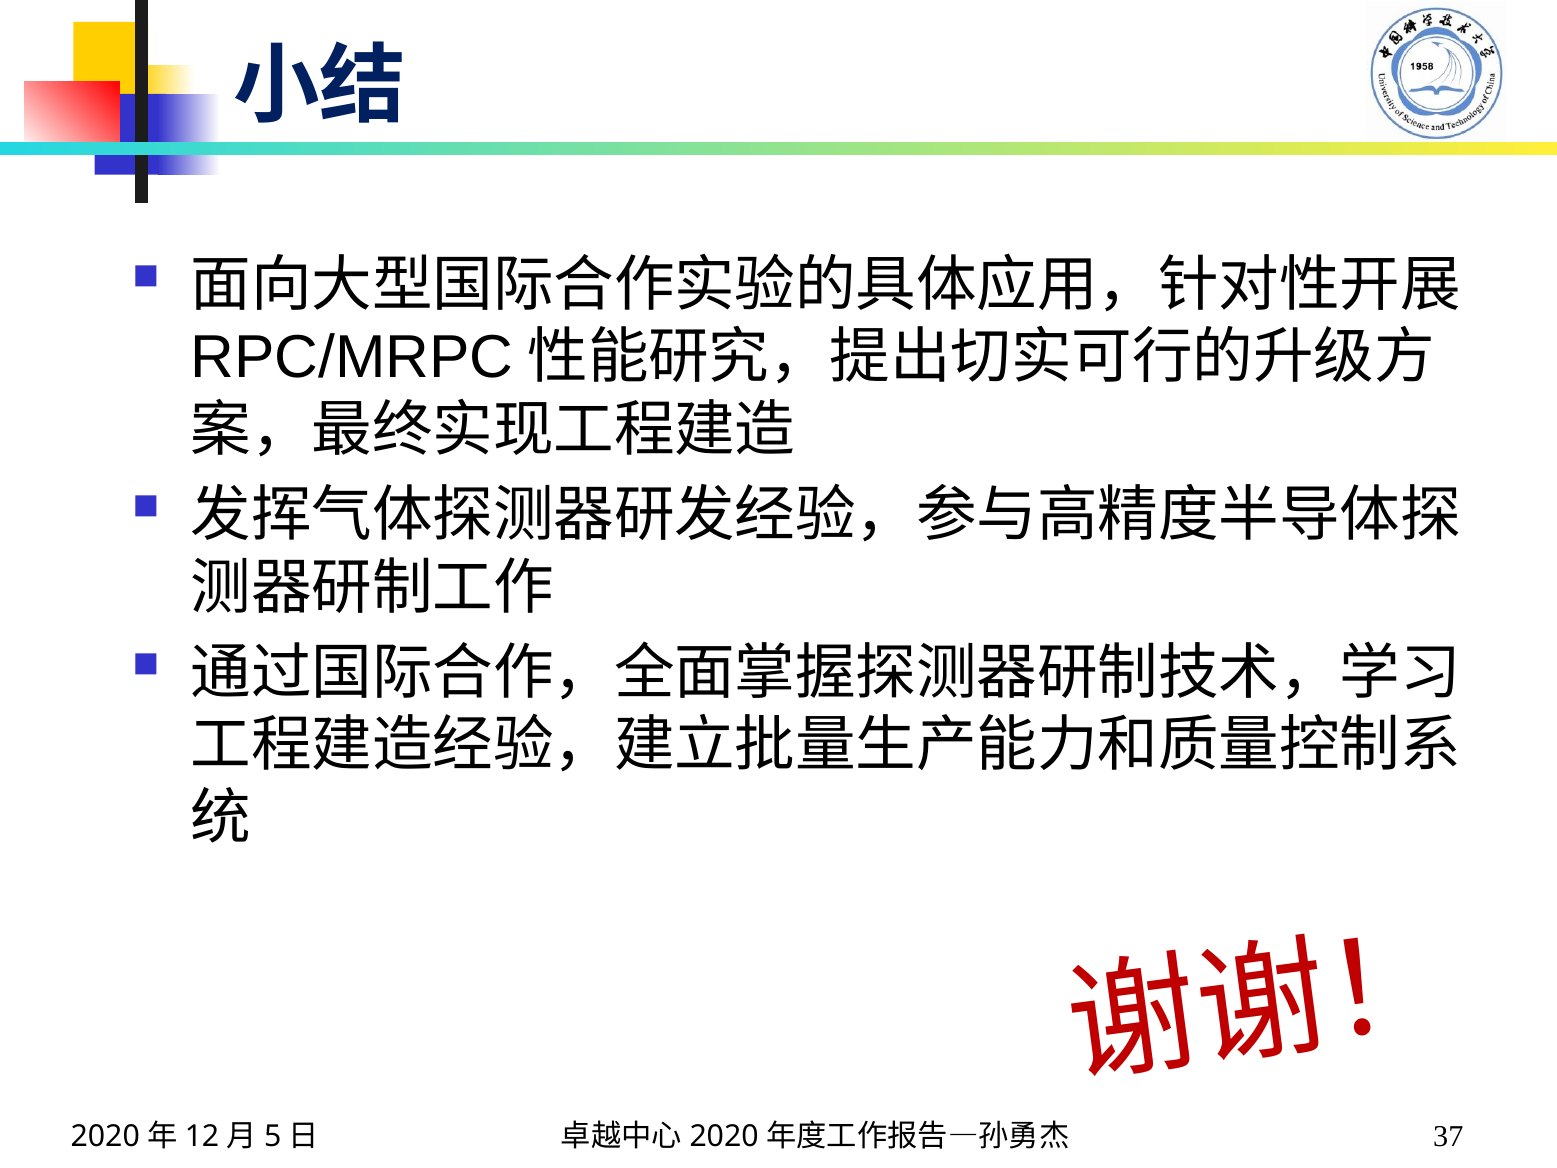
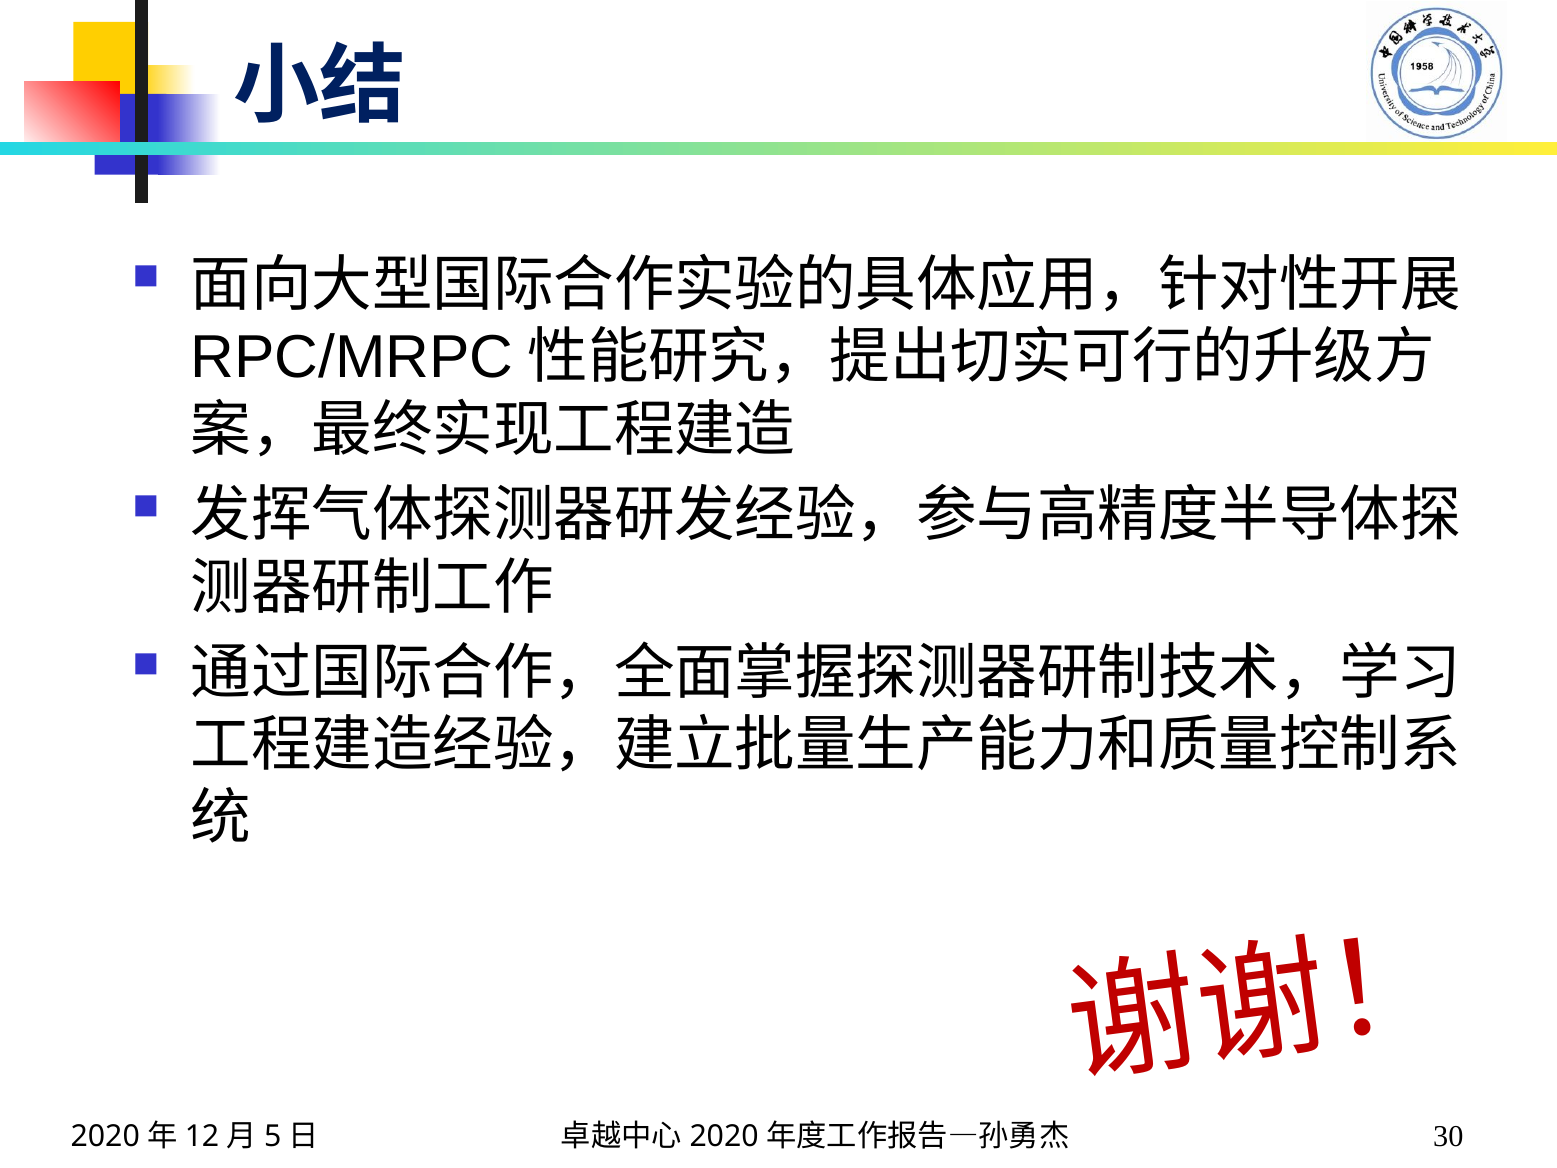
37: 37 -> 30 (1448, 1136)
